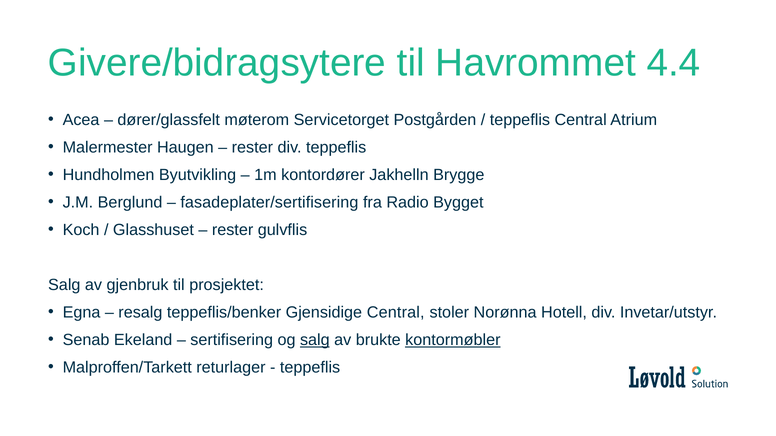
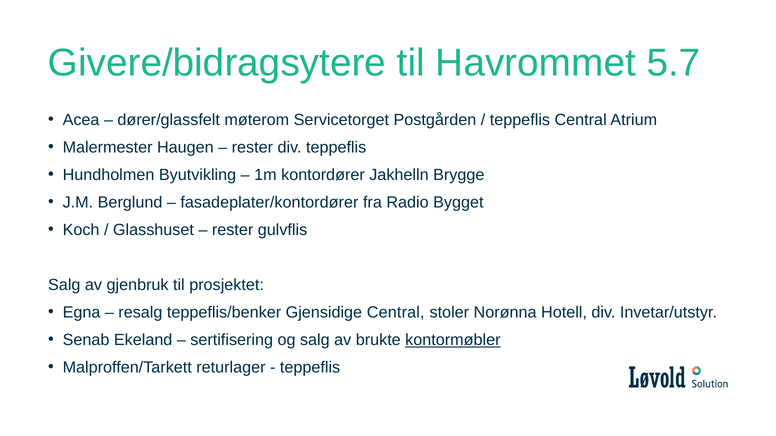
4.4: 4.4 -> 5.7 (674, 63)
fasadeplater/sertifisering: fasadeplater/sertifisering -> fasadeplater/kontordører (269, 203)
salg underline: present -> none (315, 340)
